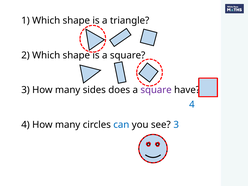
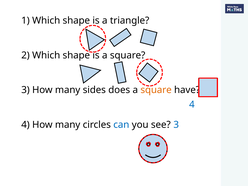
square colour: purple -> orange (156, 90)
